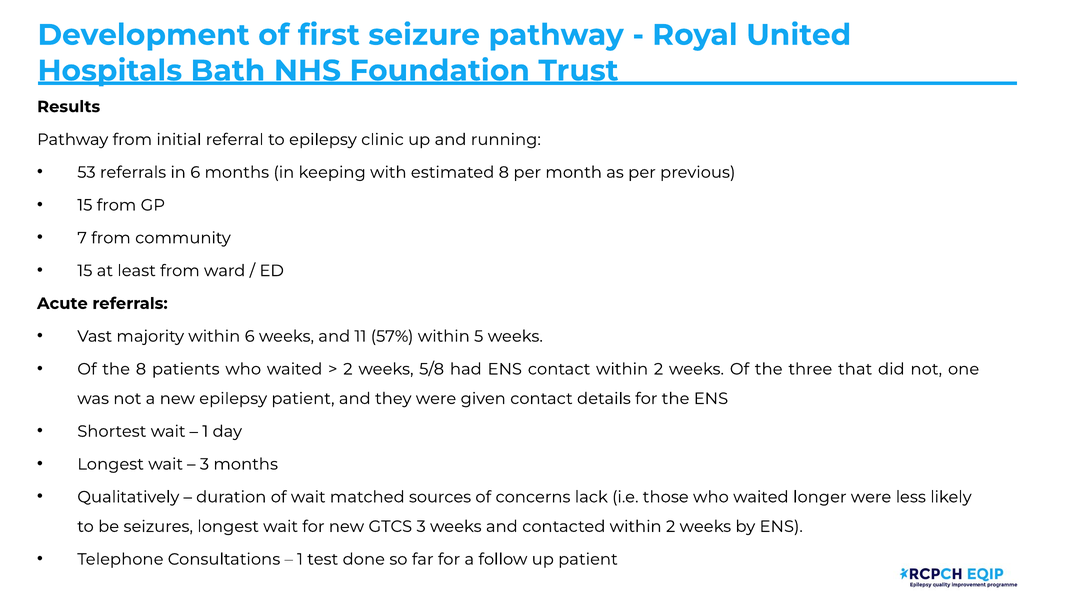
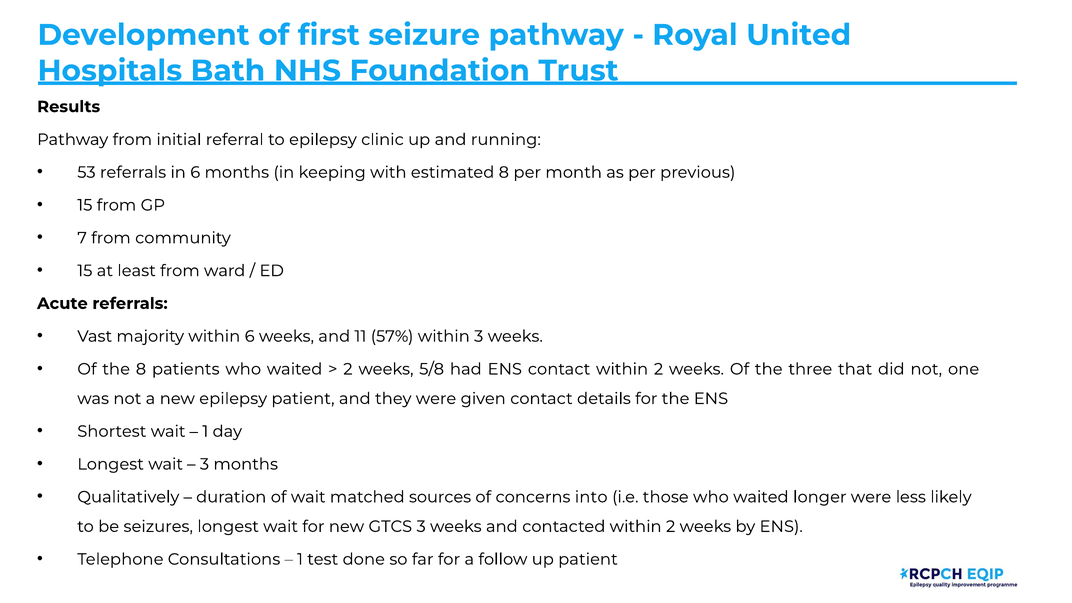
within 5: 5 -> 3 (479, 336)
lack: lack -> into (591, 497)
